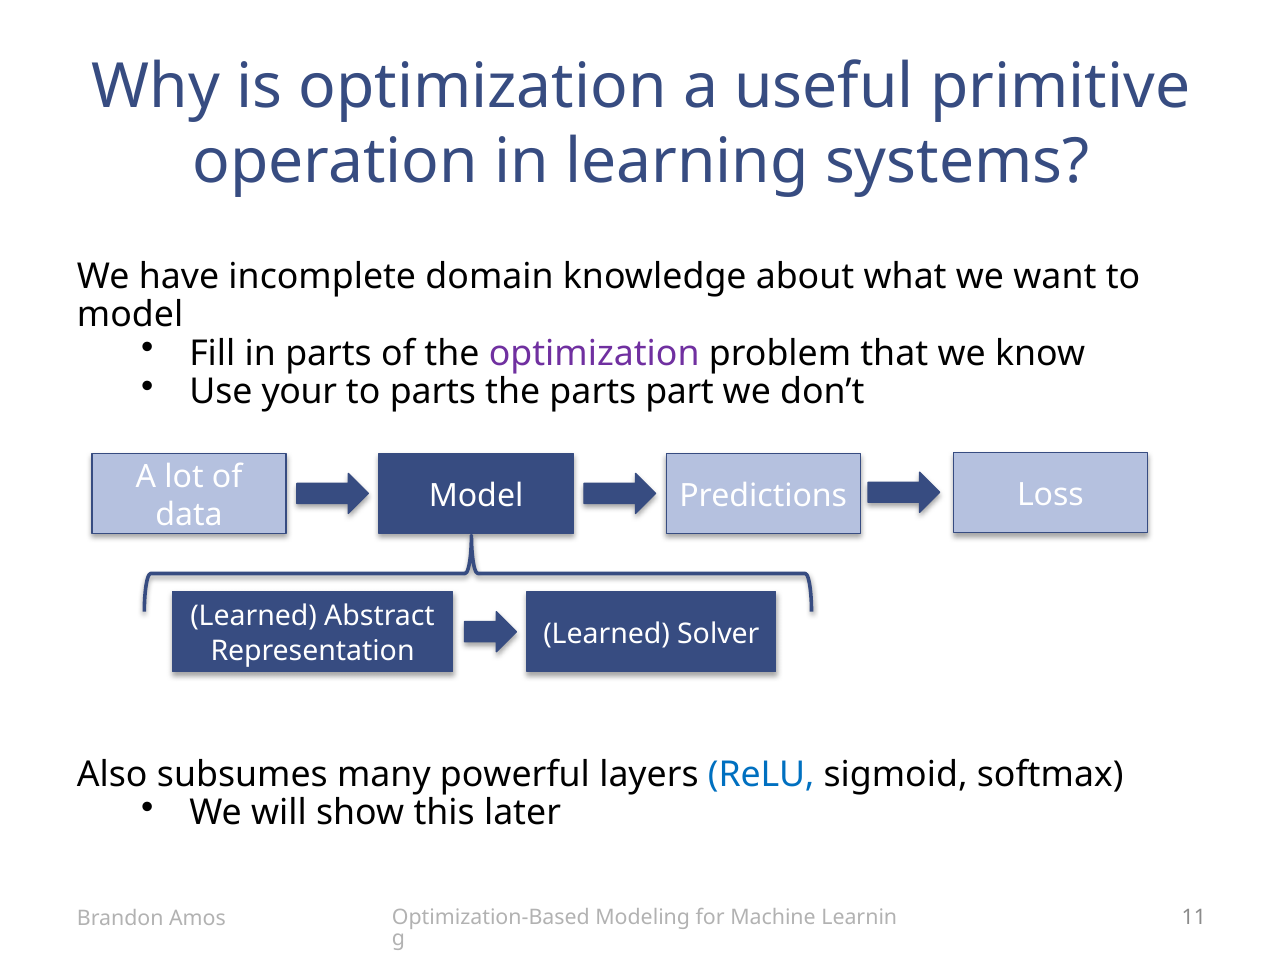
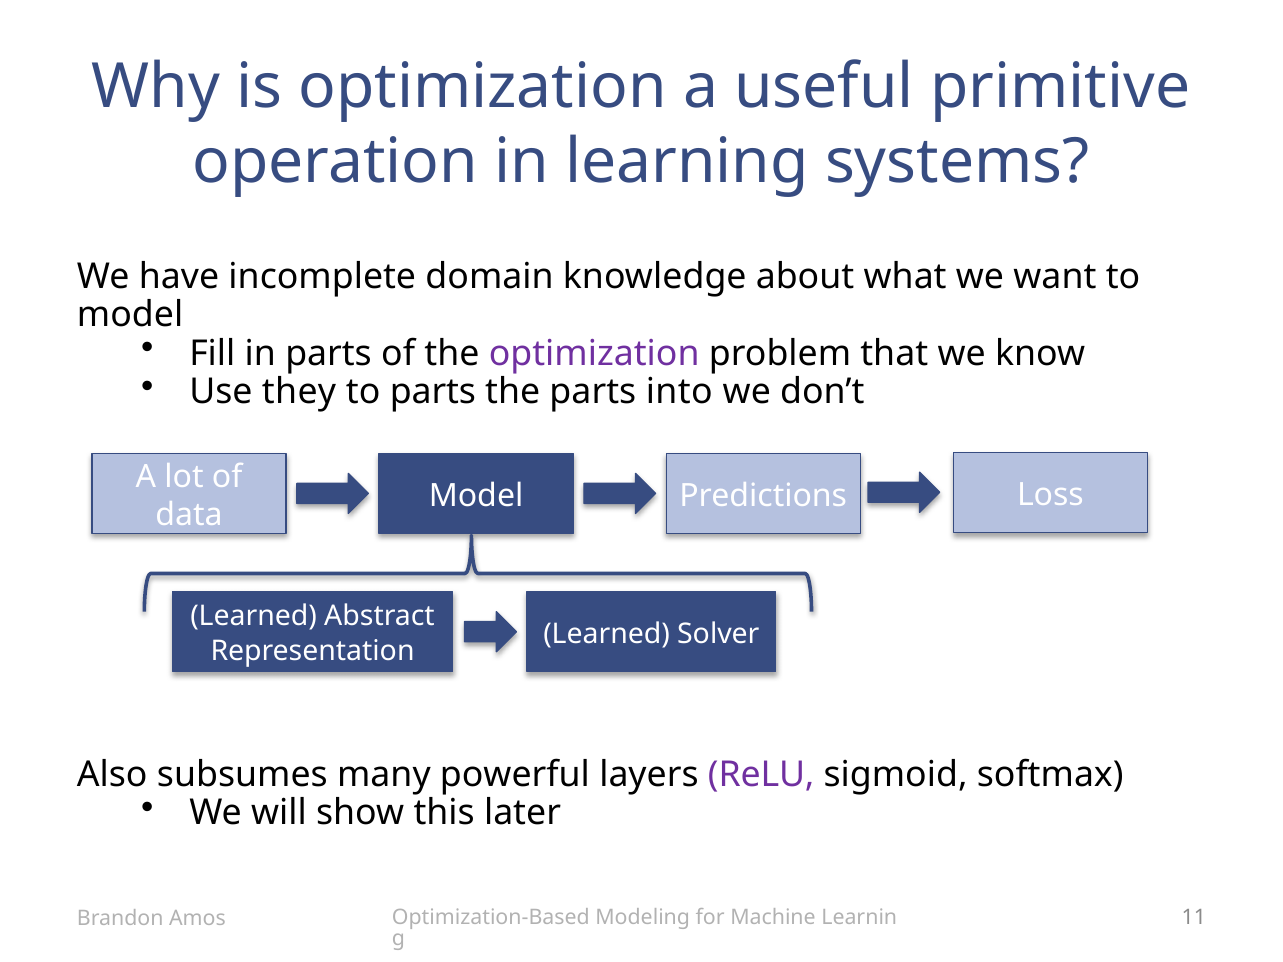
your: your -> they (299, 392)
part: part -> into (679, 392)
ReLU colour: blue -> purple (761, 775)
